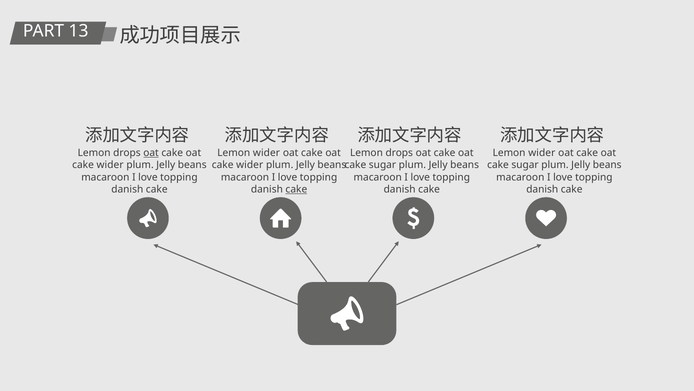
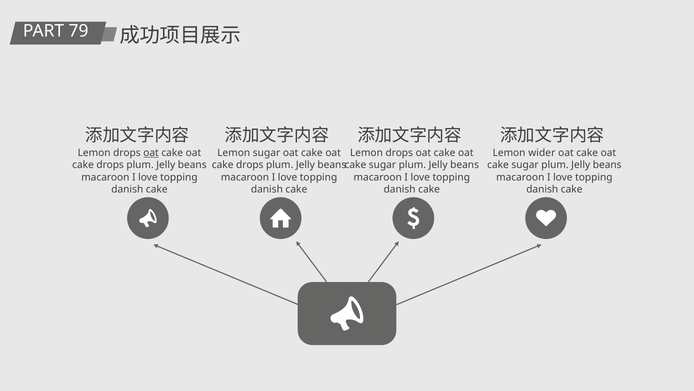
13: 13 -> 79 (79, 31)
wider: wider -> sugar (267, 153)
wider: wider -> drops (110, 165)
wider: wider -> drops (250, 165)
cake underline: present -> none (296, 189)
